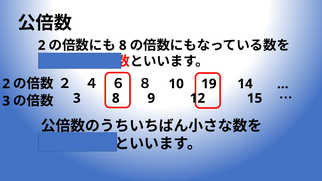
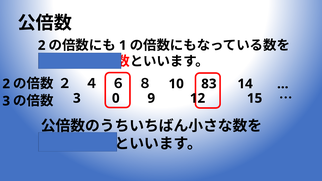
8: 8 -> 1 (123, 45)
19: 19 -> 83 (209, 84)
3 8: 8 -> 0 (116, 98)
